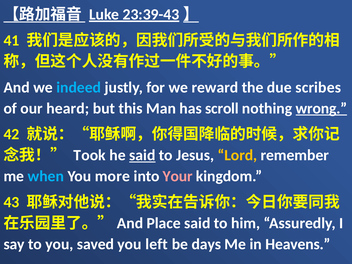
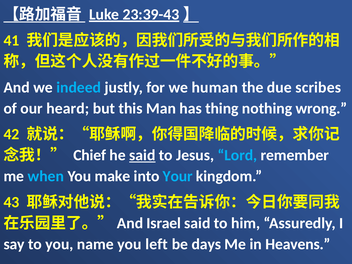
reward: reward -> human (215, 87)
scroll: scroll -> thing (222, 108)
wrong underline: present -> none (321, 108)
Took: Took -> Chief (90, 155)
Lord colour: yellow -> light blue (237, 155)
more: more -> make (112, 176)
Your colour: pink -> light blue (178, 176)
Place: Place -> Israel (164, 223)
saved: saved -> name (95, 244)
